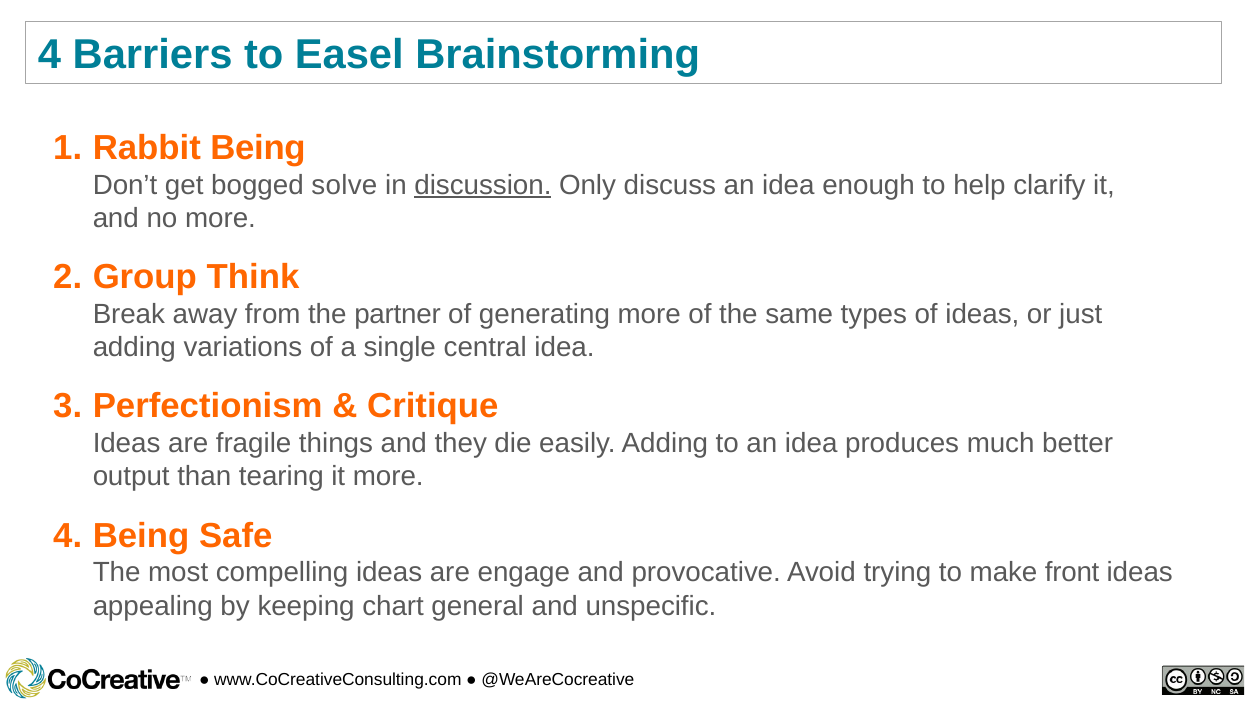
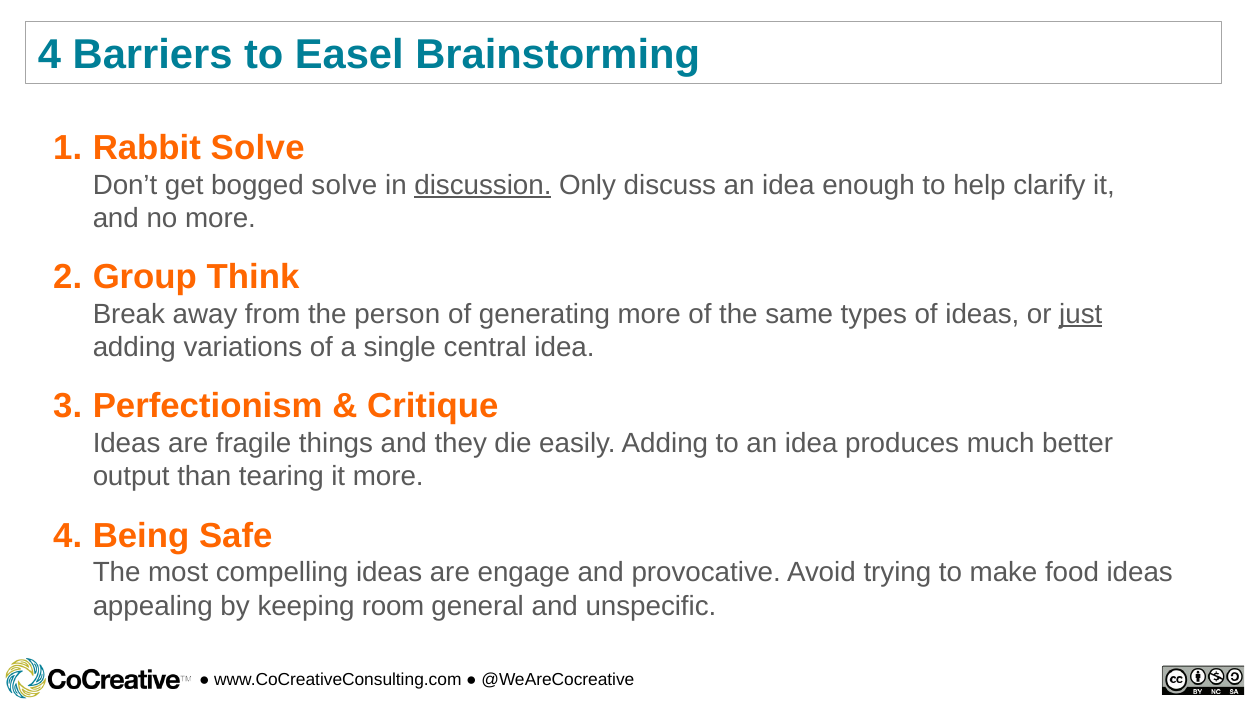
Rabbit Being: Being -> Solve (258, 148)
partner: partner -> person (397, 315)
just underline: none -> present (1081, 315)
front: front -> food (1072, 573)
chart: chart -> room (393, 607)
